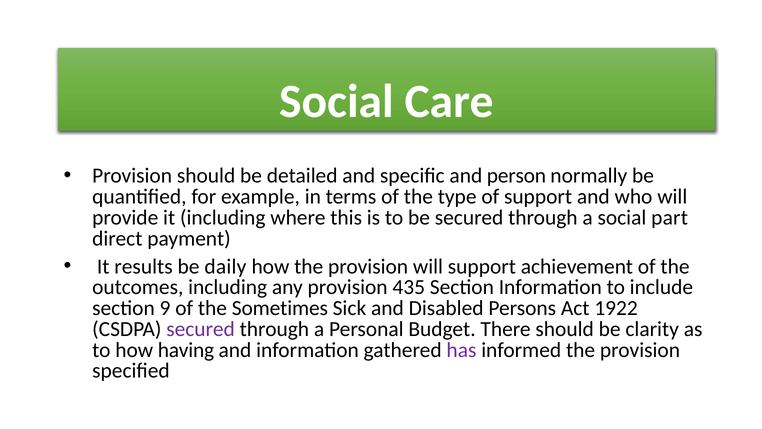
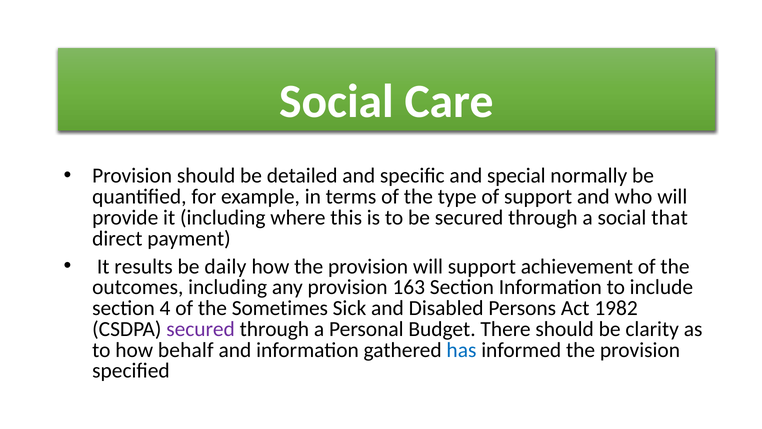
person: person -> special (516, 176)
part: part -> that (670, 217)
435: 435 -> 163 (409, 287)
9: 9 -> 4 (165, 308)
1922: 1922 -> 1982 (616, 308)
having: having -> behalf (186, 350)
has colour: purple -> blue (461, 350)
